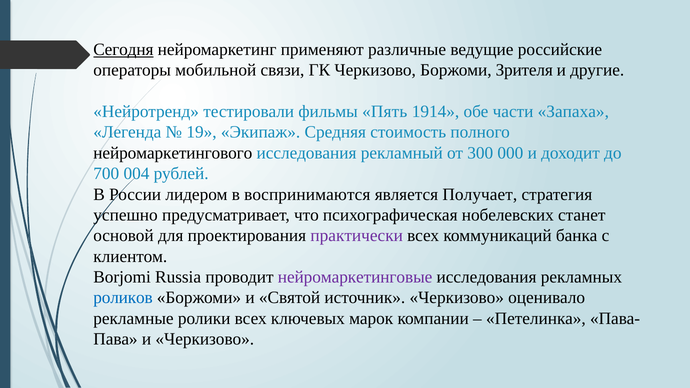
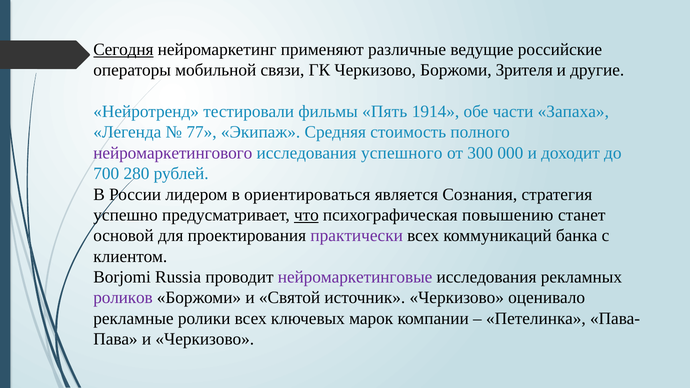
19: 19 -> 77 (201, 132)
нейромаркетингового colour: black -> purple (173, 153)
рекламный: рекламный -> успешного (402, 153)
004: 004 -> 280 (136, 174)
воспринимаются: воспринимаются -> ориентироваться (307, 194)
Получает: Получает -> Сознания (480, 194)
что underline: none -> present (306, 215)
нобелевских: нобелевских -> повышению (508, 215)
роликов colour: blue -> purple (123, 298)
